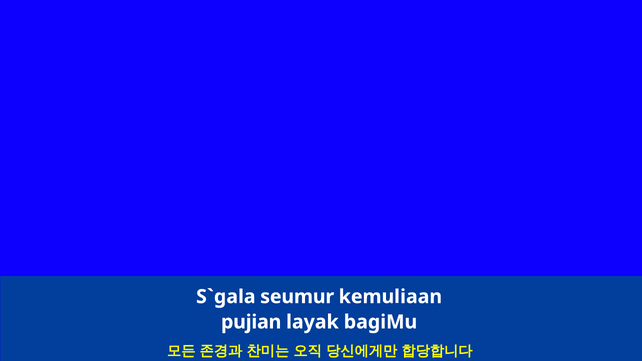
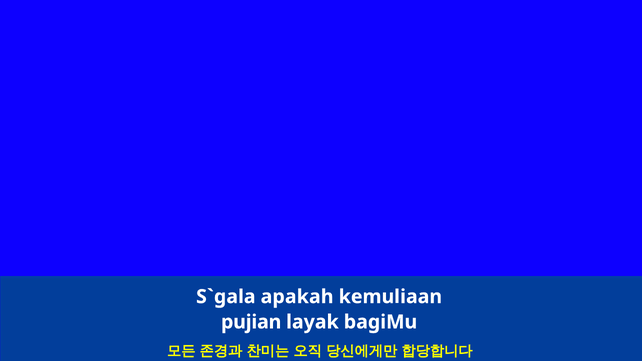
seumur: seumur -> apakah (297, 297)
